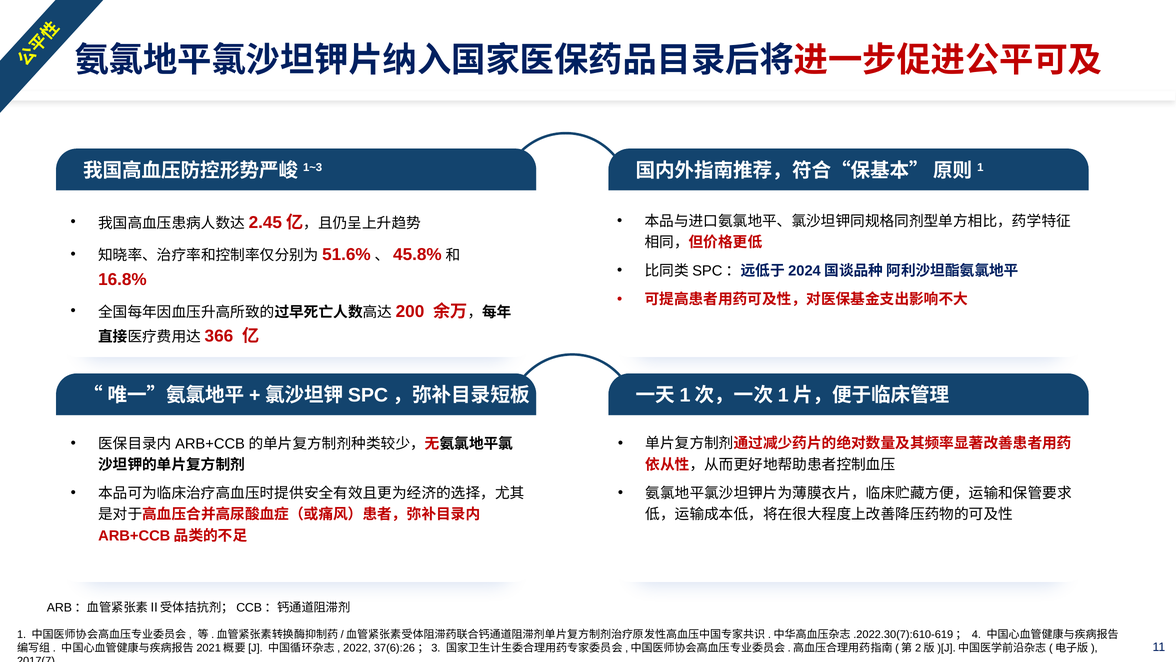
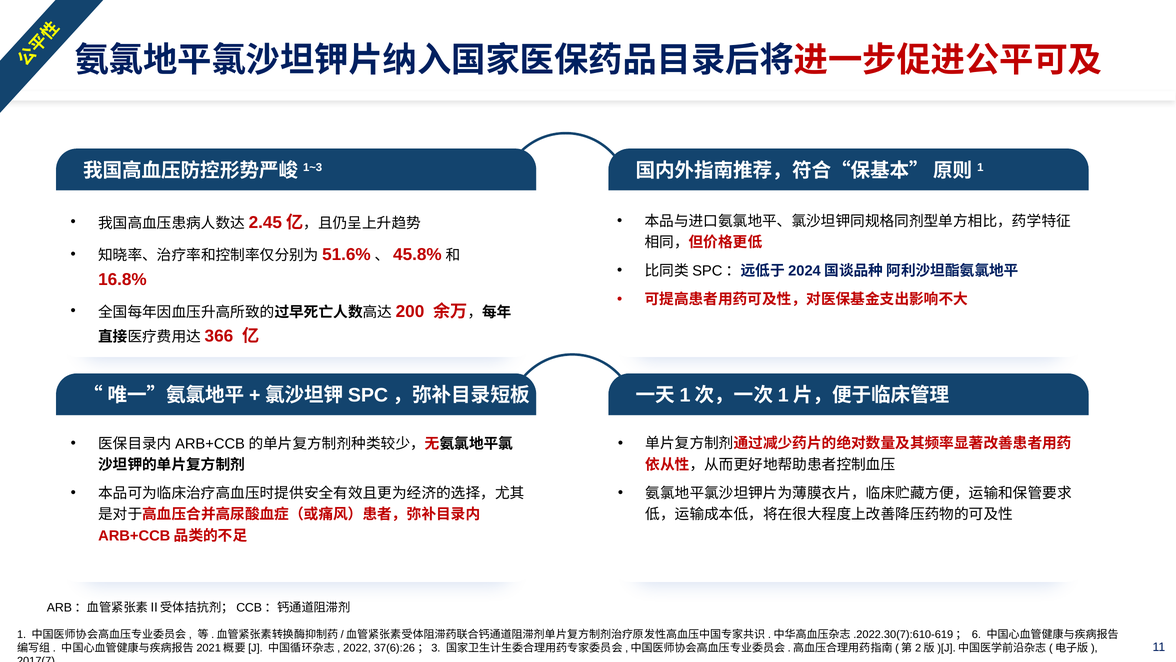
4: 4 -> 6 (976, 634)
